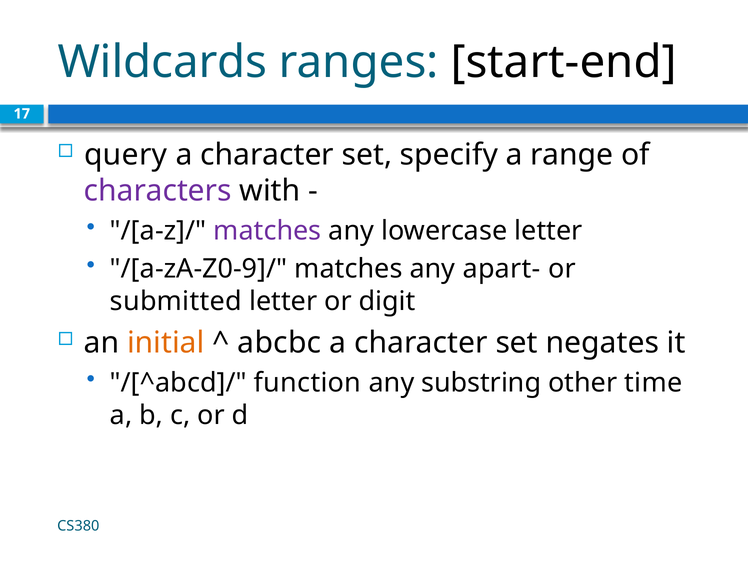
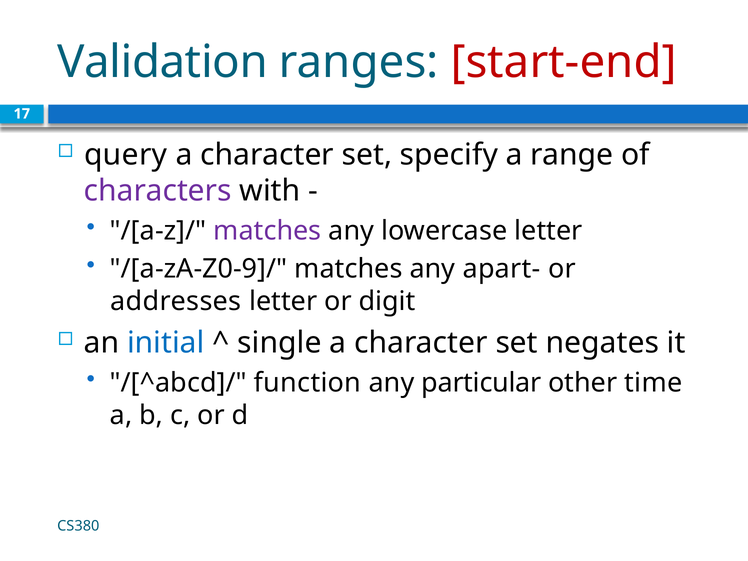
Wildcards: Wildcards -> Validation (163, 62)
start-end colour: black -> red (564, 62)
submitted: submitted -> addresses (176, 301)
initial colour: orange -> blue (166, 343)
abcbc: abcbc -> single (279, 343)
substring: substring -> particular (481, 383)
